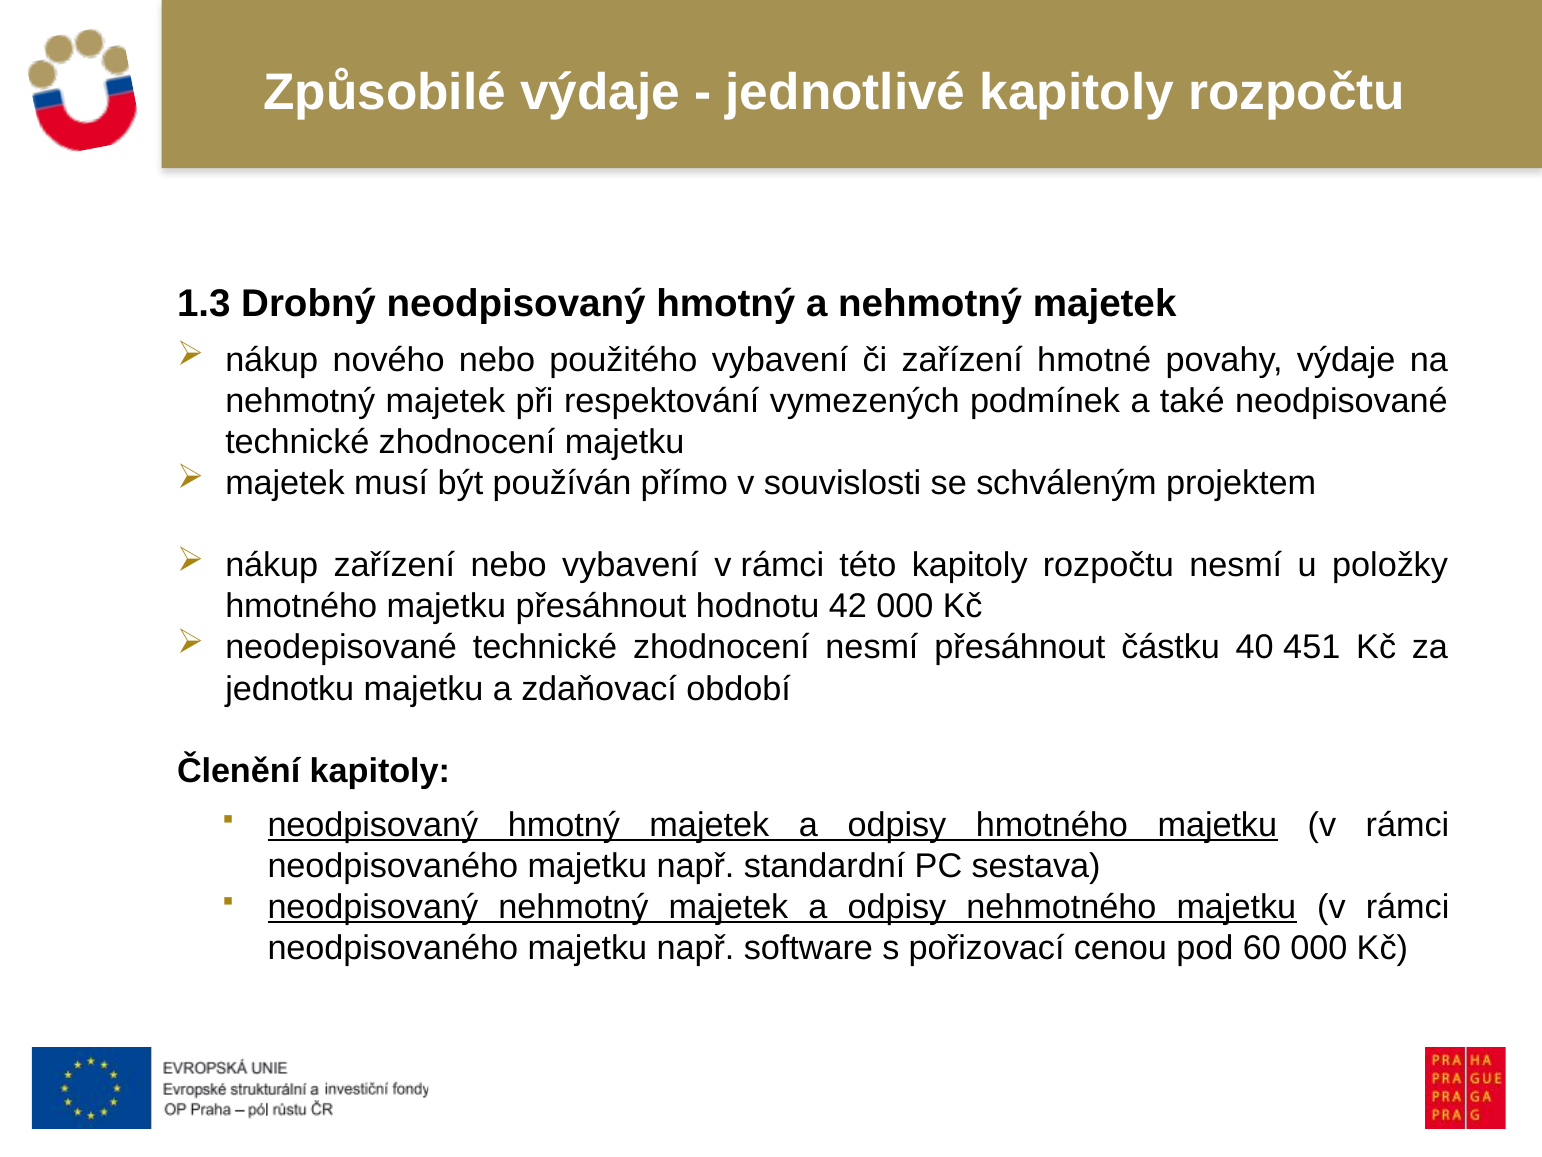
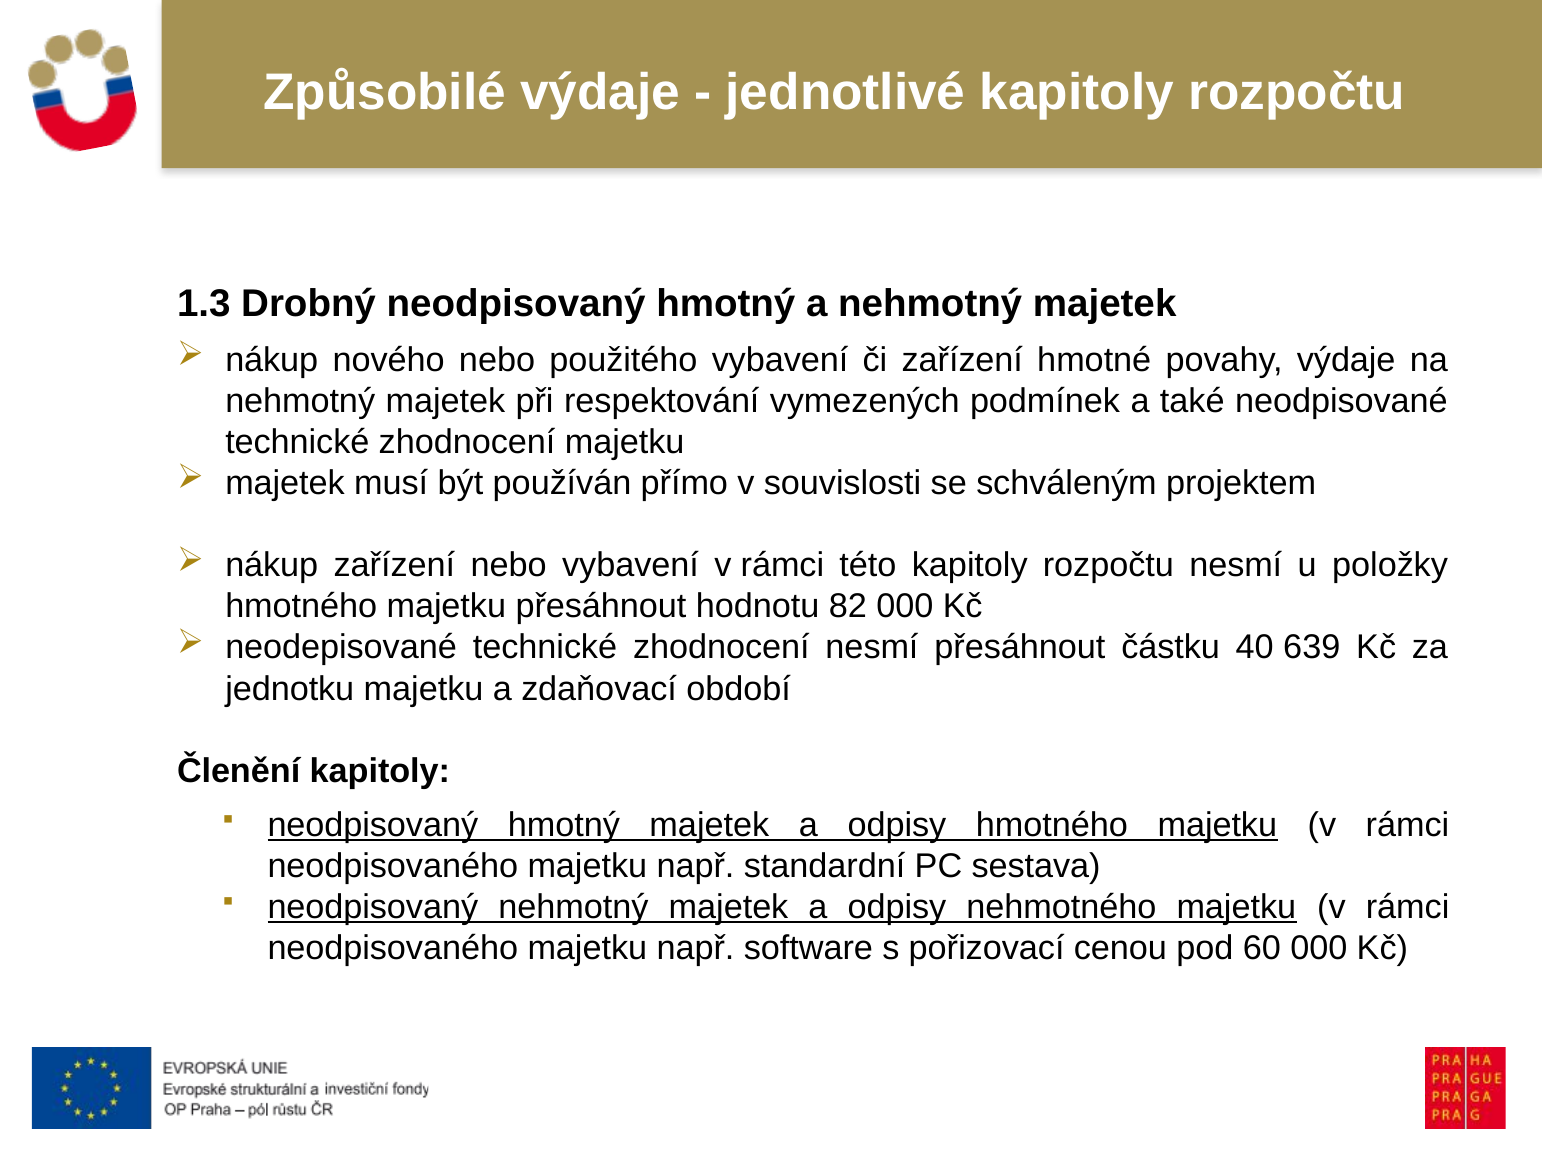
42: 42 -> 82 (848, 606)
451: 451 -> 639 (1312, 647)
